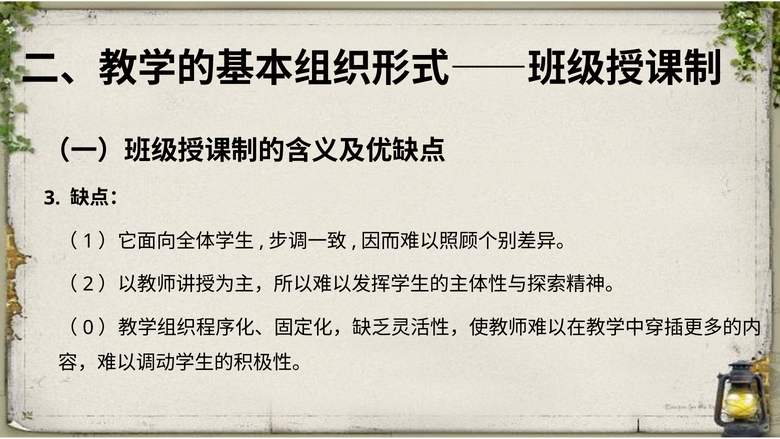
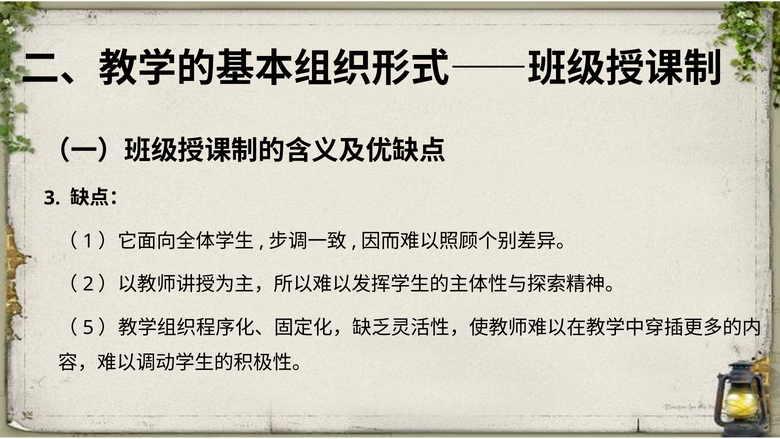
0: 0 -> 5 (88, 328)
